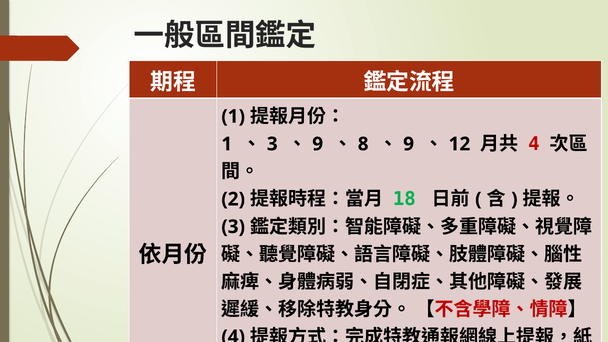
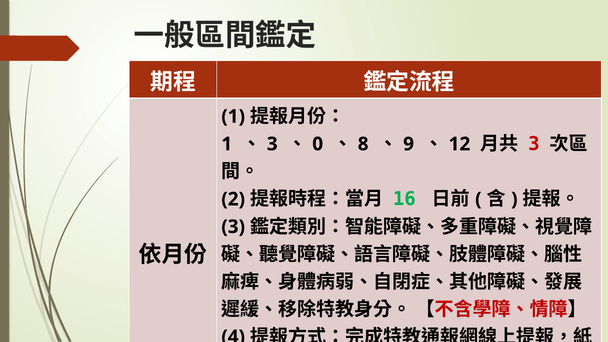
9: 9 -> 0 (318, 144)
4: 4 -> 3 (534, 144)
18: 18 -> 16 (404, 199)
